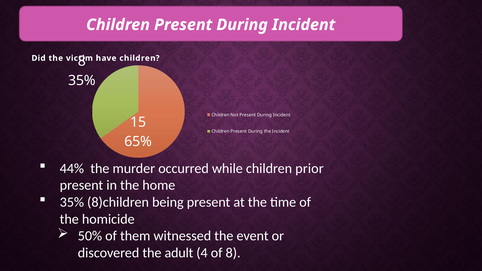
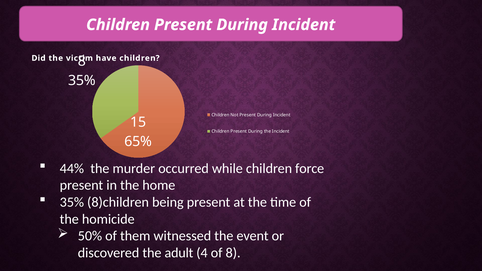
prior: prior -> force (310, 169)
